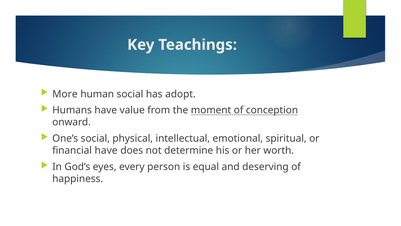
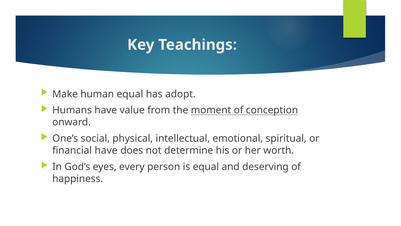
More: More -> Make (65, 94)
human social: social -> equal (130, 94)
